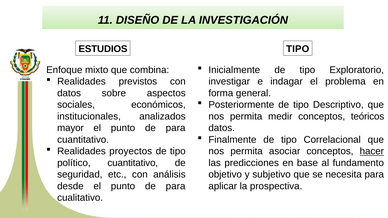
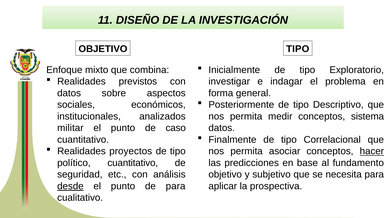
ESTUDIOS: ESTUDIOS -> OBJETIVO (103, 49)
teóricos: teóricos -> sistema (368, 117)
mayor: mayor -> militar (70, 128)
para: para -> caso (176, 128)
desde underline: none -> present (70, 186)
